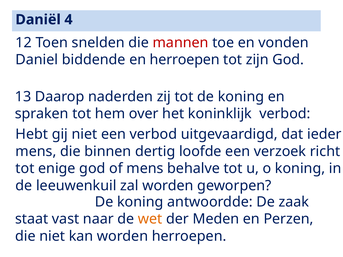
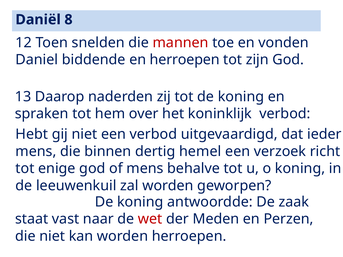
4: 4 -> 8 (68, 20)
loofde: loofde -> hemel (200, 151)
wet colour: orange -> red (150, 219)
